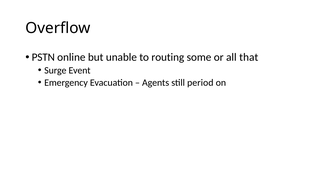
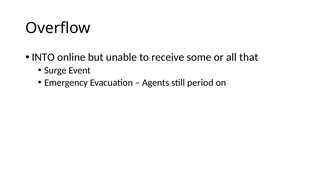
PSTN: PSTN -> INTO (43, 57)
routing: routing -> receive (168, 57)
